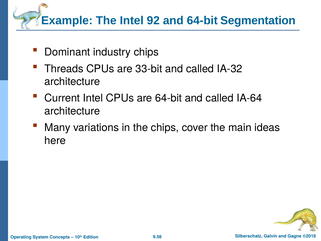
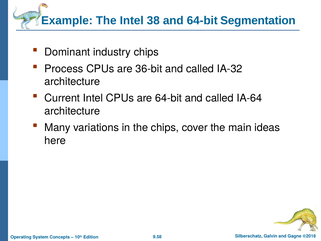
92: 92 -> 38 (153, 20)
Threads: Threads -> Process (64, 69)
33-bit: 33-bit -> 36-bit (149, 69)
